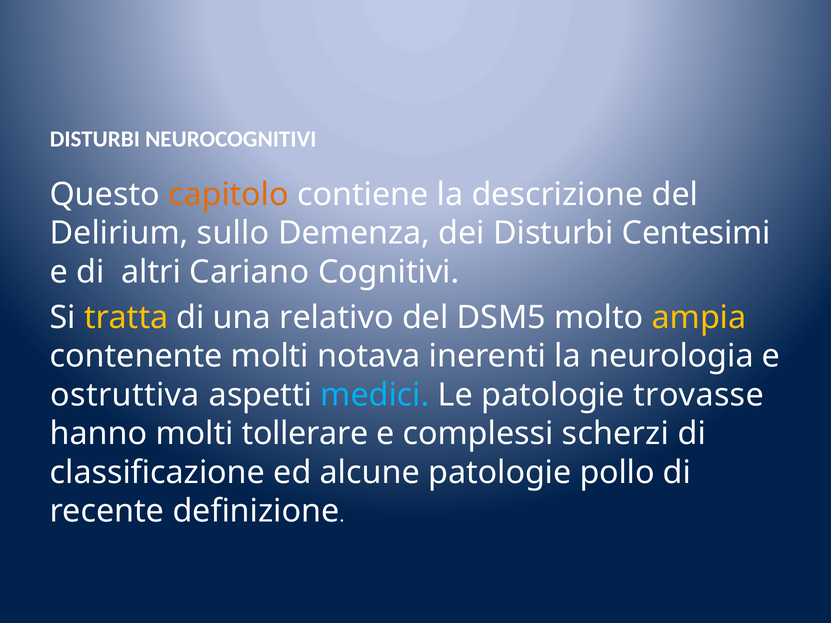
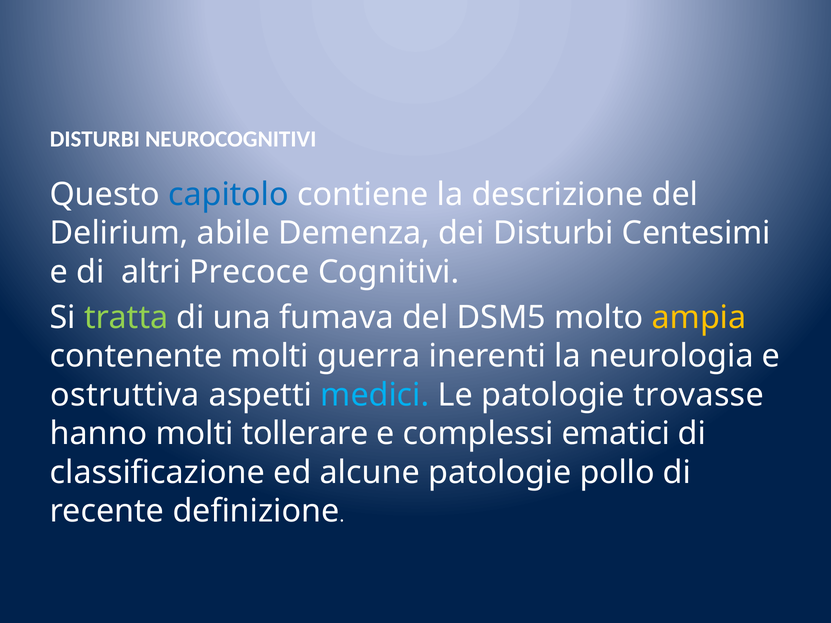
capitolo colour: orange -> blue (228, 195)
sullo: sullo -> abile (233, 233)
Cariano: Cariano -> Precoce (249, 272)
tratta colour: yellow -> light green (126, 317)
relativo: relativo -> fumava (336, 317)
notava: notava -> guerra (369, 356)
scherzi: scherzi -> ematici (616, 434)
